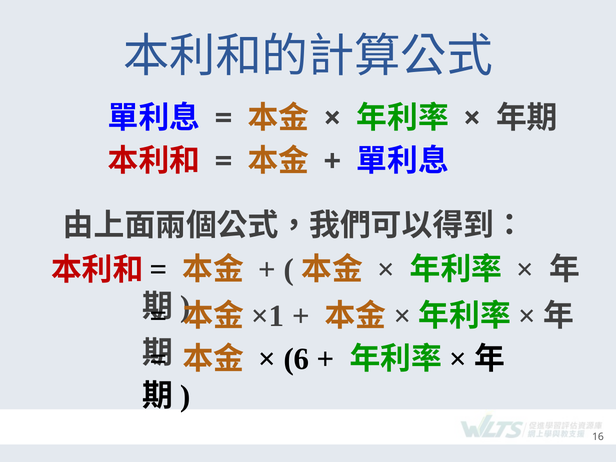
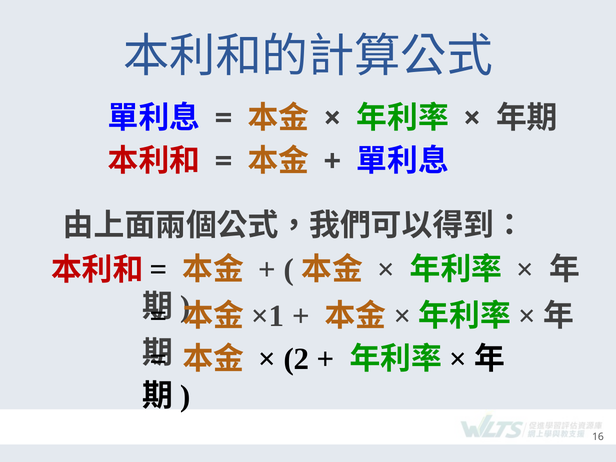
6: 6 -> 2 (296, 359)
